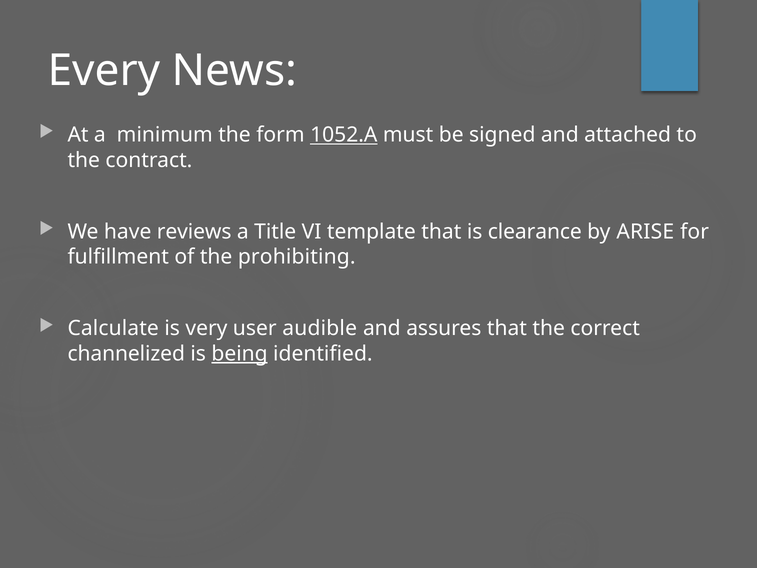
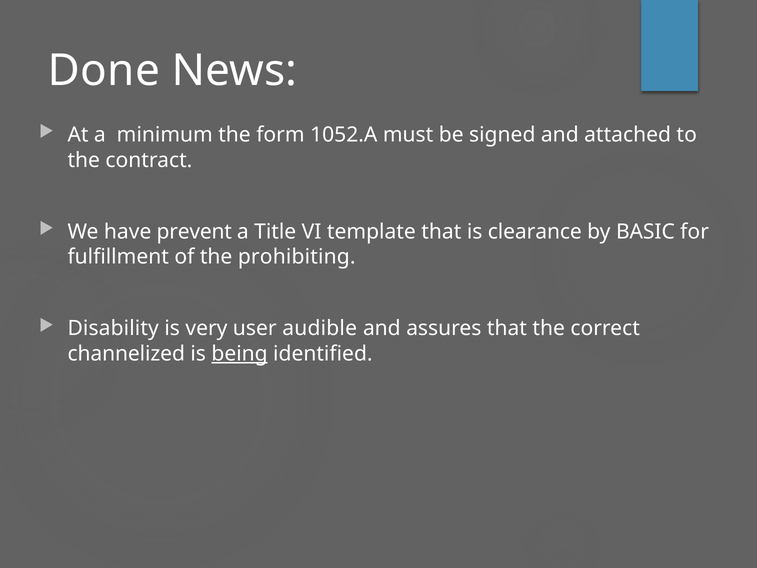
Every: Every -> Done (104, 71)
1052.A underline: present -> none (344, 135)
reviews: reviews -> prevent (194, 232)
ARISE: ARISE -> BASIC (645, 232)
Calculate: Calculate -> Disability (113, 328)
